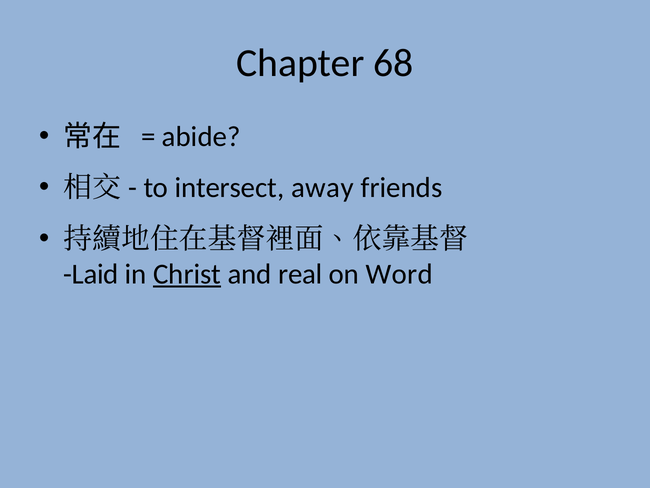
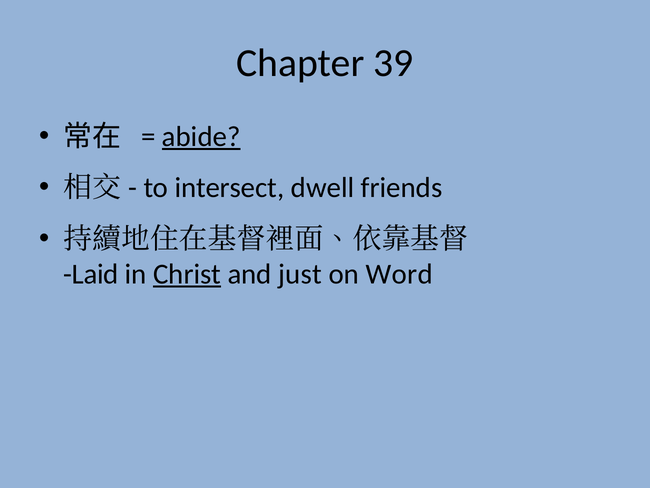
68: 68 -> 39 (393, 63)
abide underline: none -> present (201, 136)
away: away -> dwell (323, 188)
real: real -> just (300, 274)
